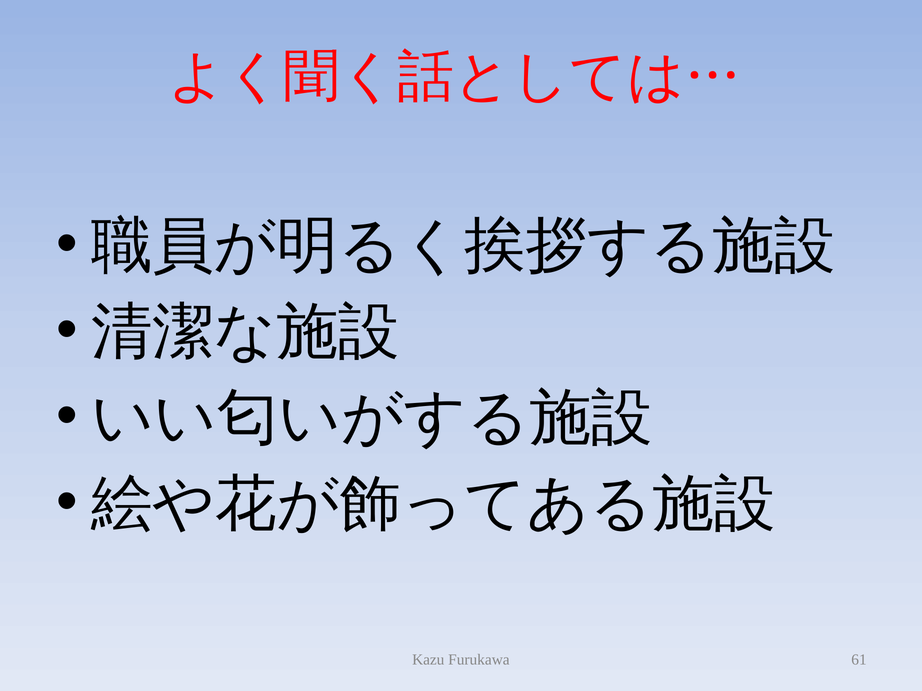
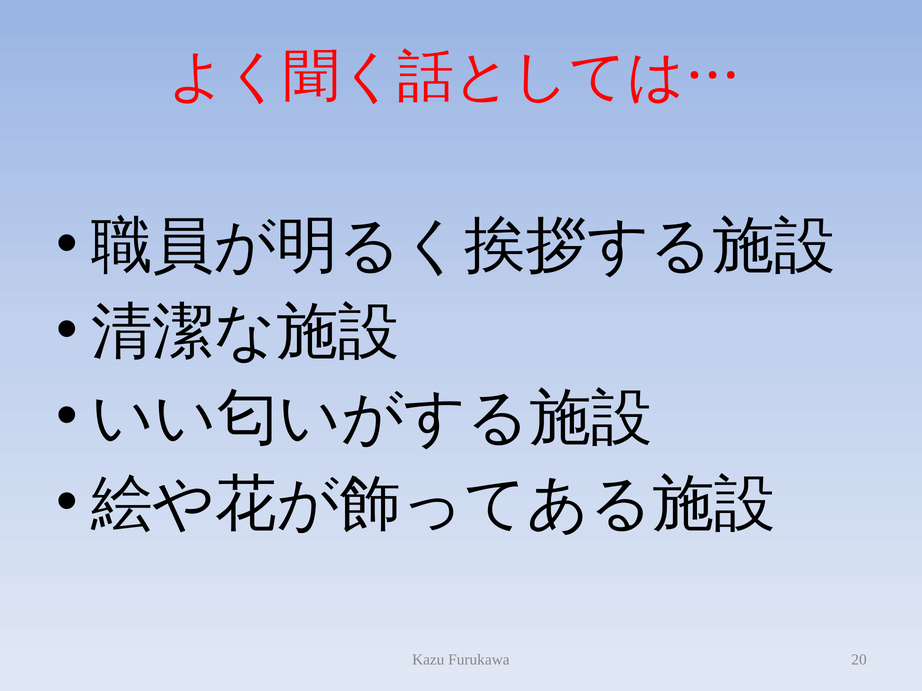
61: 61 -> 20 (859, 660)
